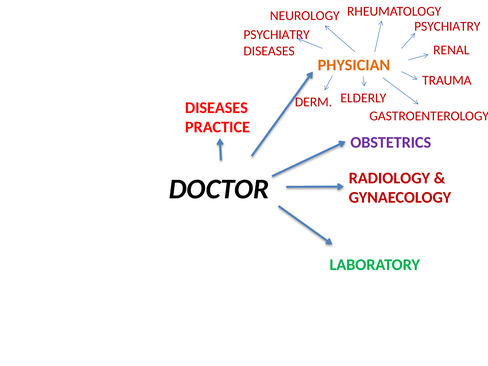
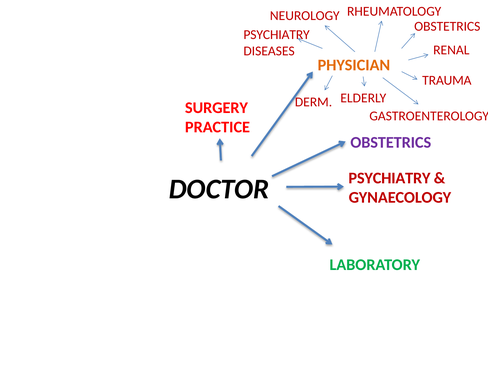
PSYCHIATRY: PSYCHIATRY -> OBSTETRICS (447, 26)
DISEASES: DISEASES -> SURGERY (216, 108)
DOCTOR RADIOLOGY: RADIOLOGY -> PSYCHIATRY (389, 178)
